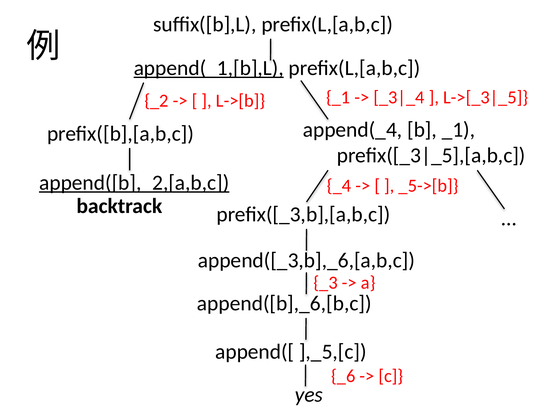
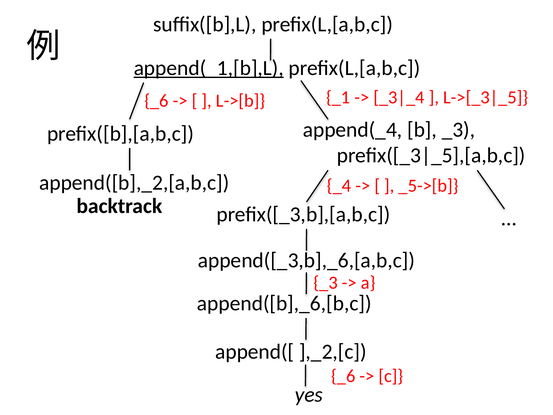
_2: _2 -> _6 (156, 101)
b _1: _1 -> _3 (458, 130)
append([b],_2,[a,b,c underline: present -> none (134, 183)
],_5,[c: ],_5,[c -> ],_2,[c (333, 351)
